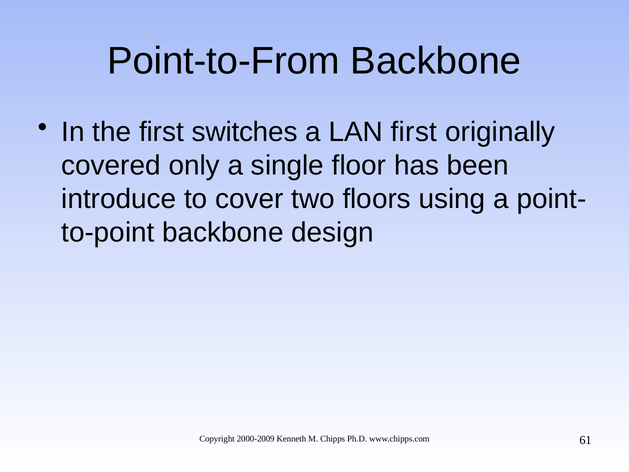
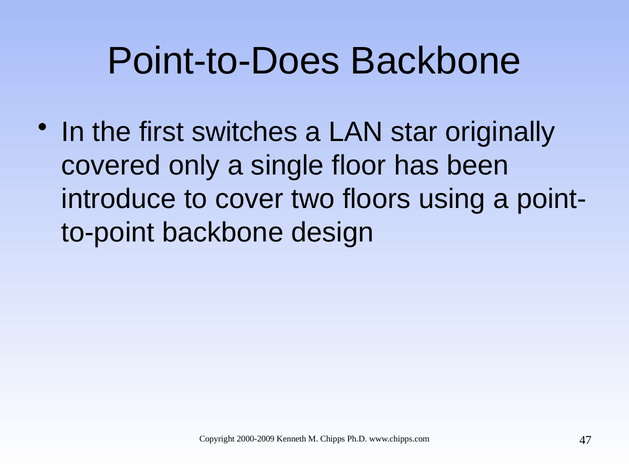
Point-to-From: Point-to-From -> Point-to-Does (224, 61)
LAN first: first -> star (414, 132)
61: 61 -> 47 (585, 440)
